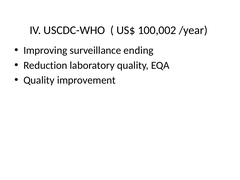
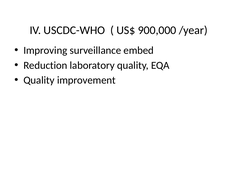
100,002: 100,002 -> 900,000 (157, 30)
ending: ending -> embed (139, 50)
